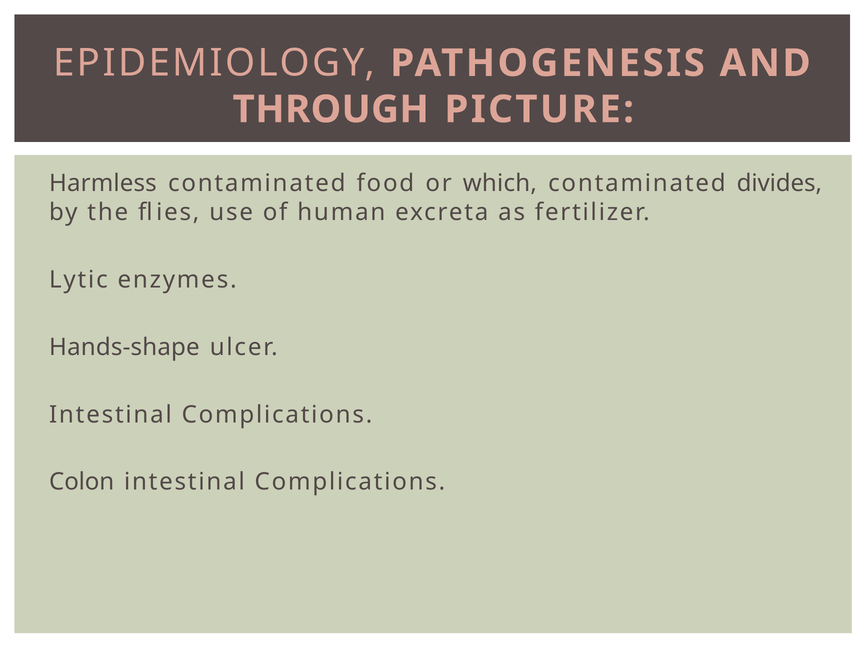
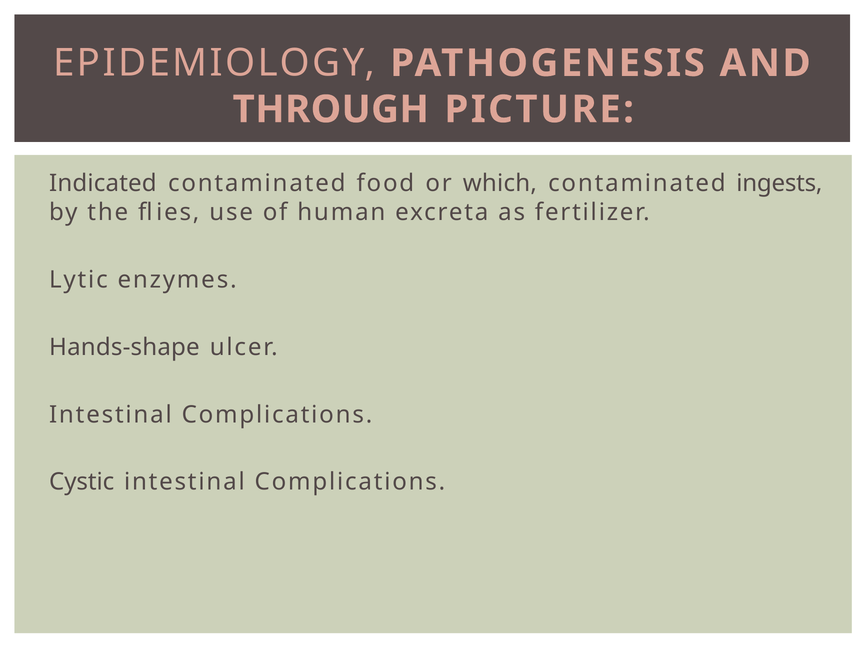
Harmless: Harmless -> Indicated (103, 183)
divides: divides -> ingests (779, 183)
Colon: Colon -> Cystic (82, 482)
